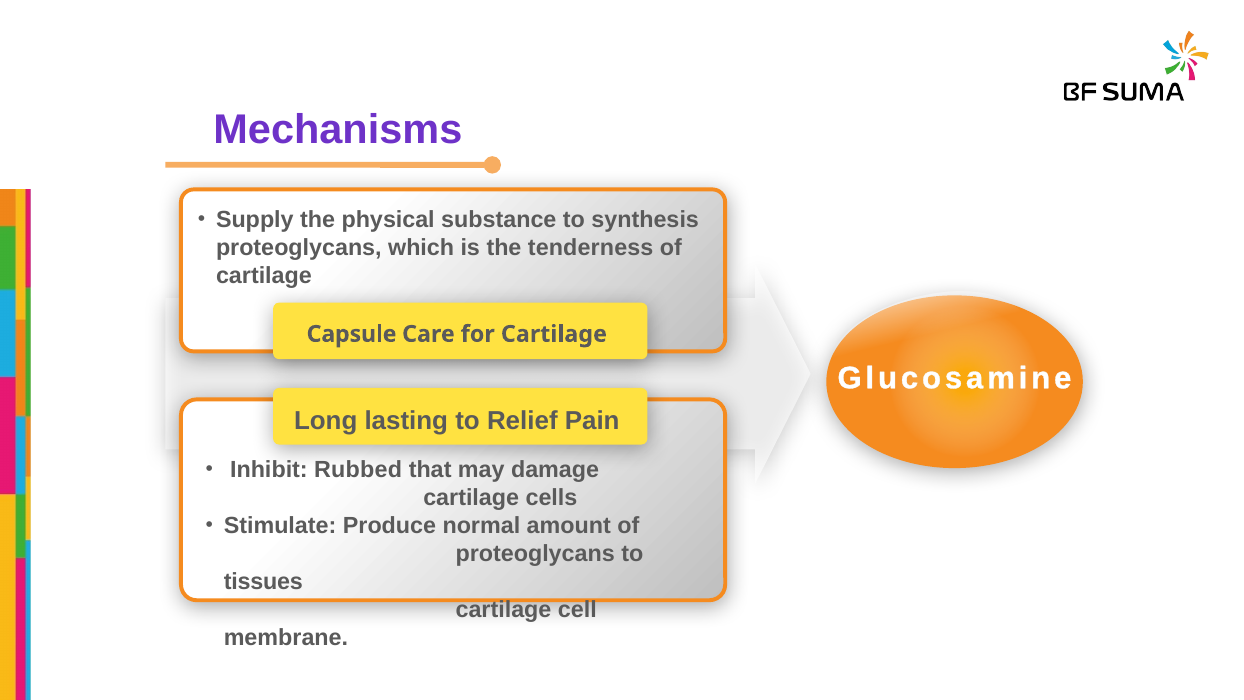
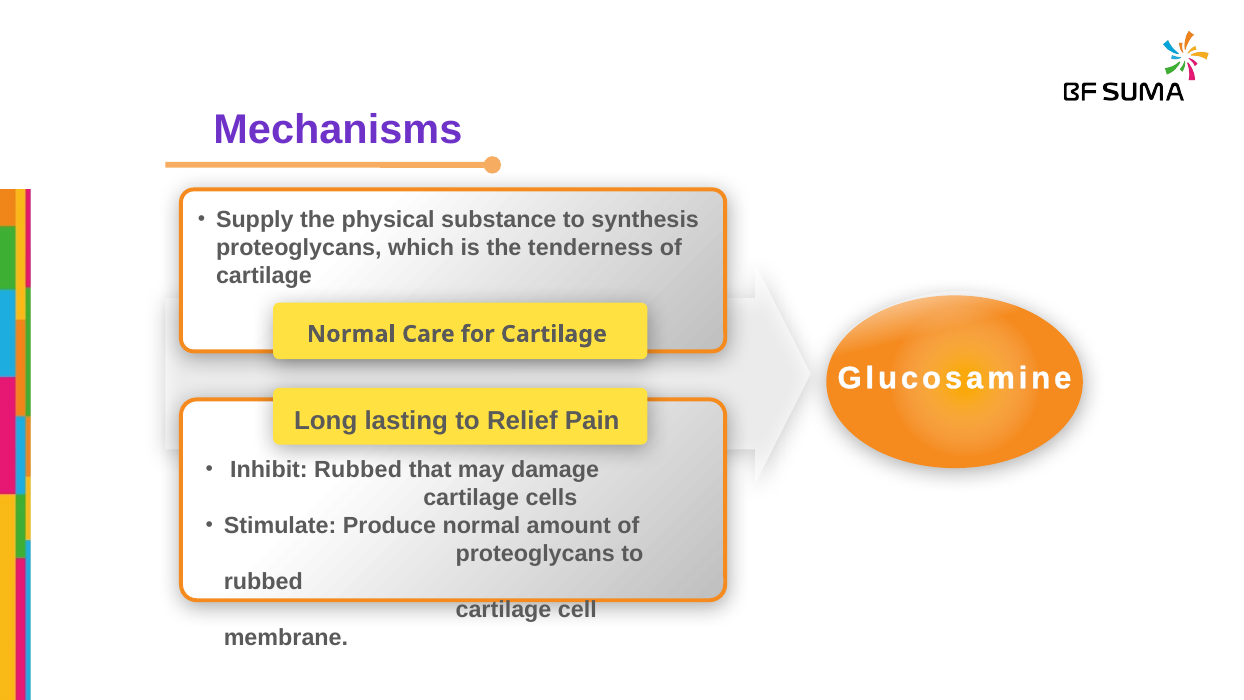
Capsule: Capsule -> Normal (351, 334)
tissues: tissues -> rubbed (263, 581)
